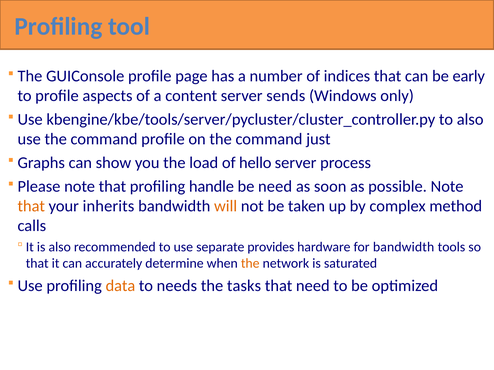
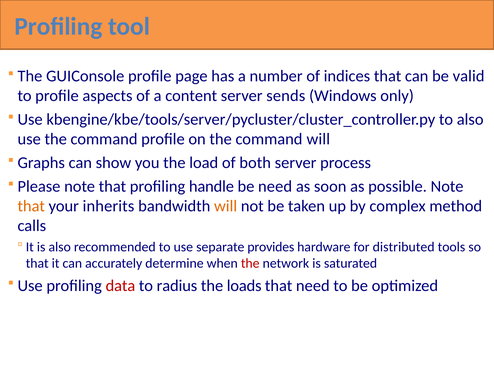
early: early -> valid (469, 76)
command just: just -> will (318, 139)
hello: hello -> both (255, 163)
for bandwidth: bandwidth -> distributed (404, 247)
the colour: orange -> red (250, 264)
data colour: orange -> red (120, 286)
needs: needs -> radius (177, 286)
tasks: tasks -> loads (244, 286)
